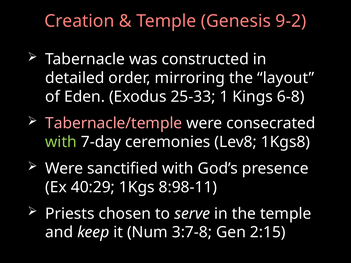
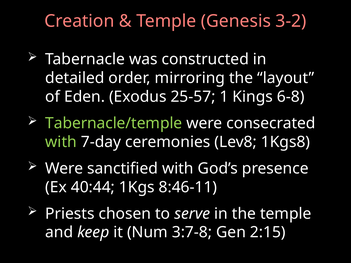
9-2: 9-2 -> 3-2 (291, 21)
25-33: 25-33 -> 25-57 (193, 97)
Tabernacle/temple colour: pink -> light green (114, 123)
40:29: 40:29 -> 40:44 (93, 187)
8:98-11: 8:98-11 -> 8:46-11 (188, 187)
